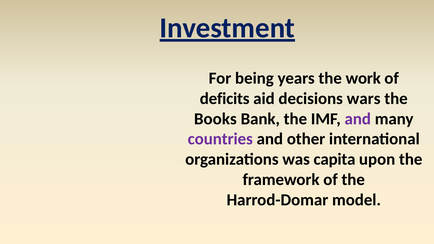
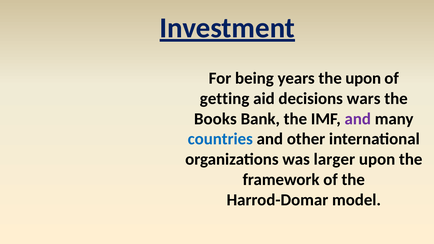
the work: work -> upon (363, 78)
deficits: deficits -> getting (225, 99)
countries colour: purple -> blue (220, 139)
capita: capita -> larger (334, 159)
